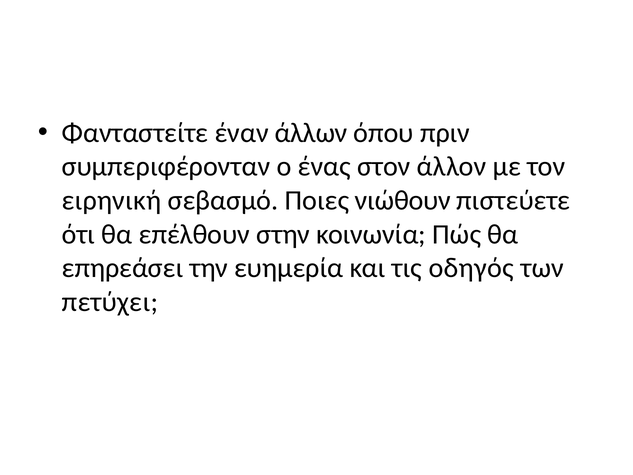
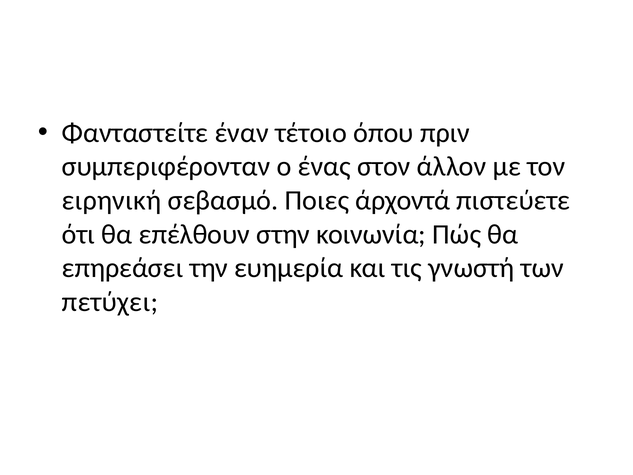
άλλων: άλλων -> τέτοιο (311, 133)
νιώθουν: νιώθουν -> άρχοντά (403, 200)
οδηγός: οδηγός -> γνωστή (471, 268)
